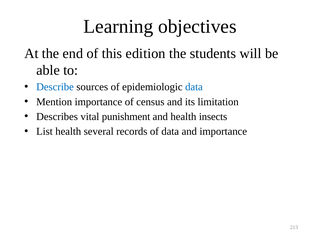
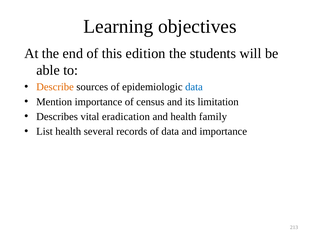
Describe colour: blue -> orange (55, 87)
punishment: punishment -> eradication (126, 116)
insects: insects -> family (213, 116)
